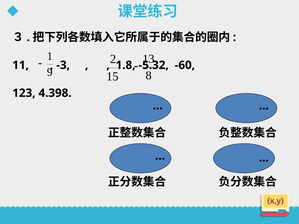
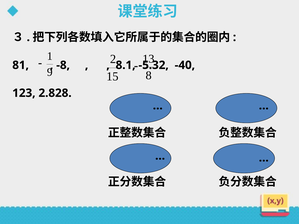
11: 11 -> 81 (21, 65)
-3: -3 -> -8 (63, 65)
1.8: 1.8 -> 8.1 (126, 65)
-60: -60 -> -40 (185, 65)
4.398: 4.398 -> 2.828 (55, 93)
